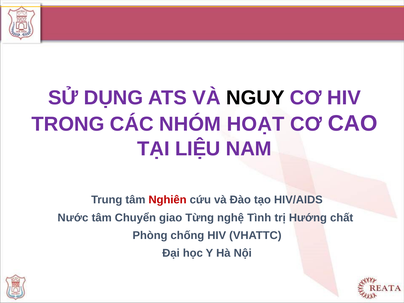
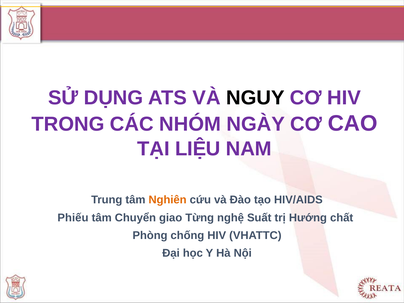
HOẠT: HOẠT -> NGÀY (256, 124)
Nghiên colour: red -> orange (168, 200)
Nước: Nước -> Phiếu (73, 218)
Tình: Tình -> Suất (259, 218)
